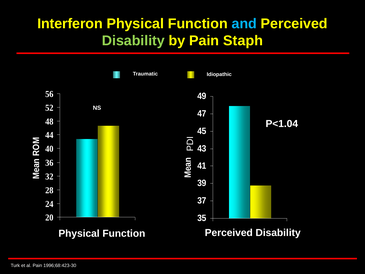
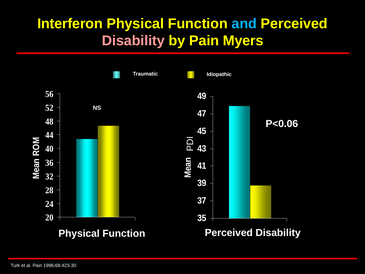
Disability colour: light green -> pink (133, 41)
Staph: Staph -> Myers (243, 41)
P<1.04: P<1.04 -> P<0.06 (282, 124)
